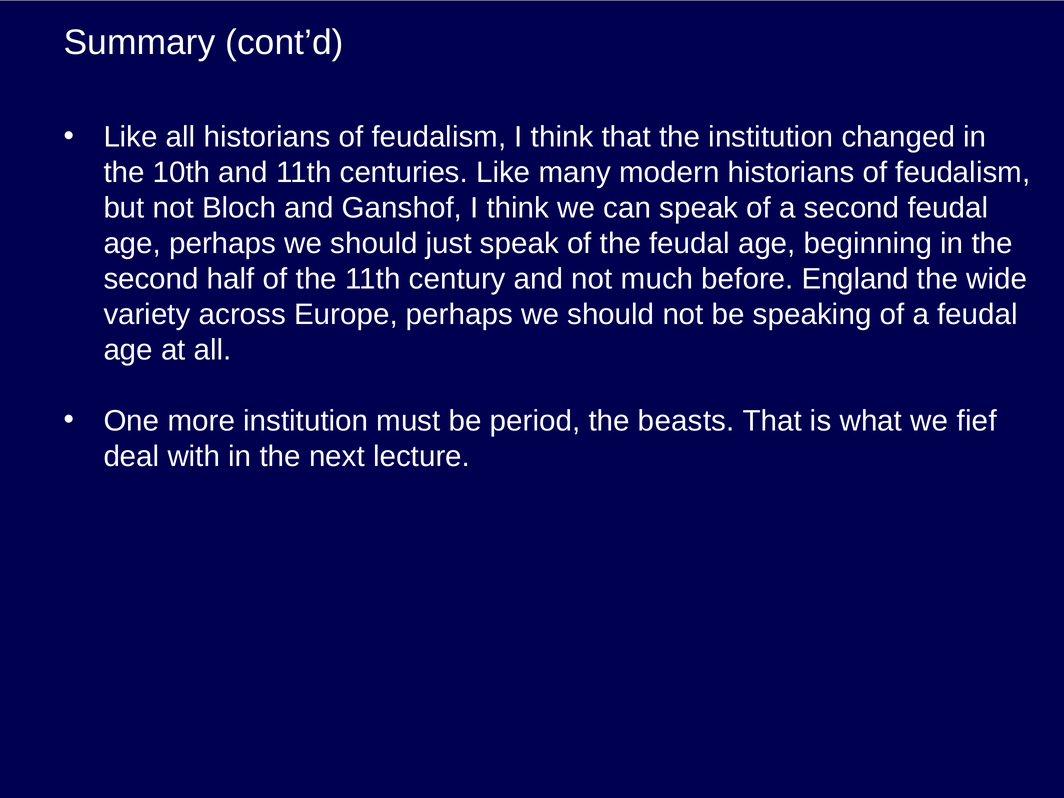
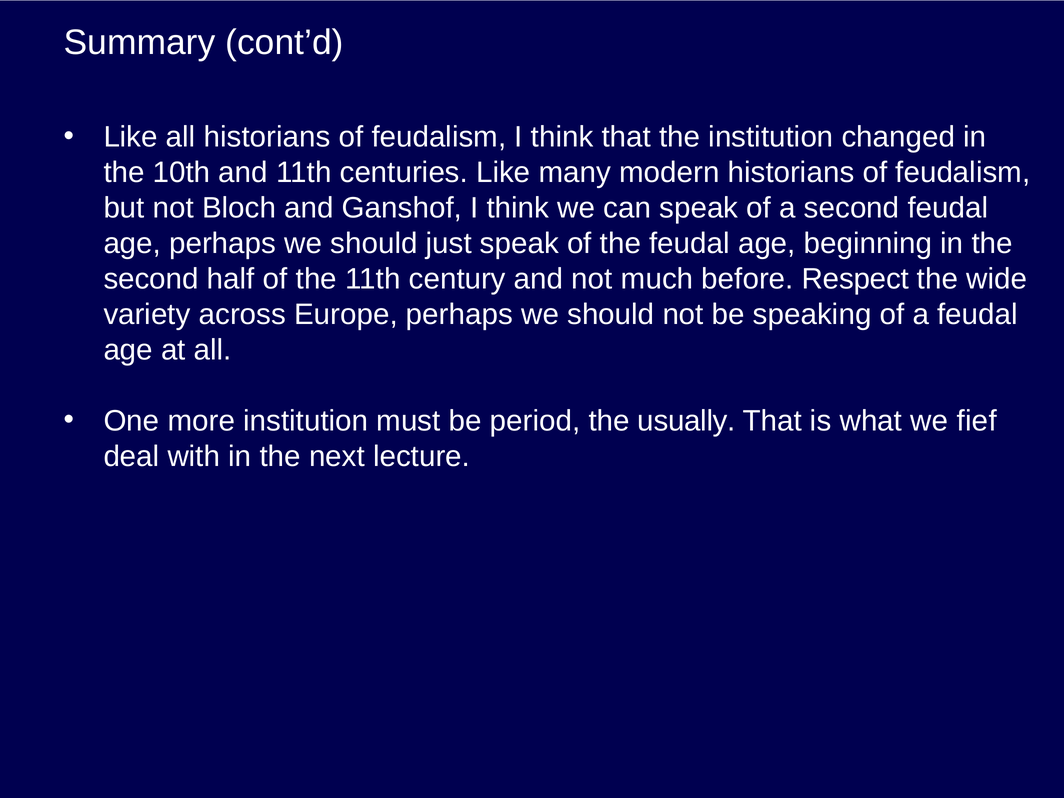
England: England -> Respect (855, 279)
beasts: beasts -> usually (687, 421)
